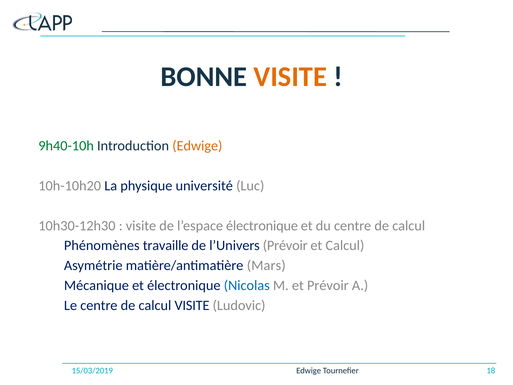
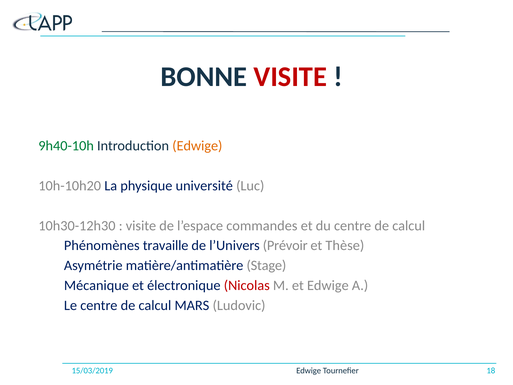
VISITE colour: orange -> red (290, 77)
l’espace électronique: électronique -> commandes (262, 225)
et Calcul: Calcul -> Thèse (345, 245)
Mars: Mars -> Stage (266, 265)
Nicolas colour: blue -> red (247, 285)
et Prévoir: Prévoir -> Edwige (328, 285)
calcul VISITE: VISITE -> MARS (192, 305)
